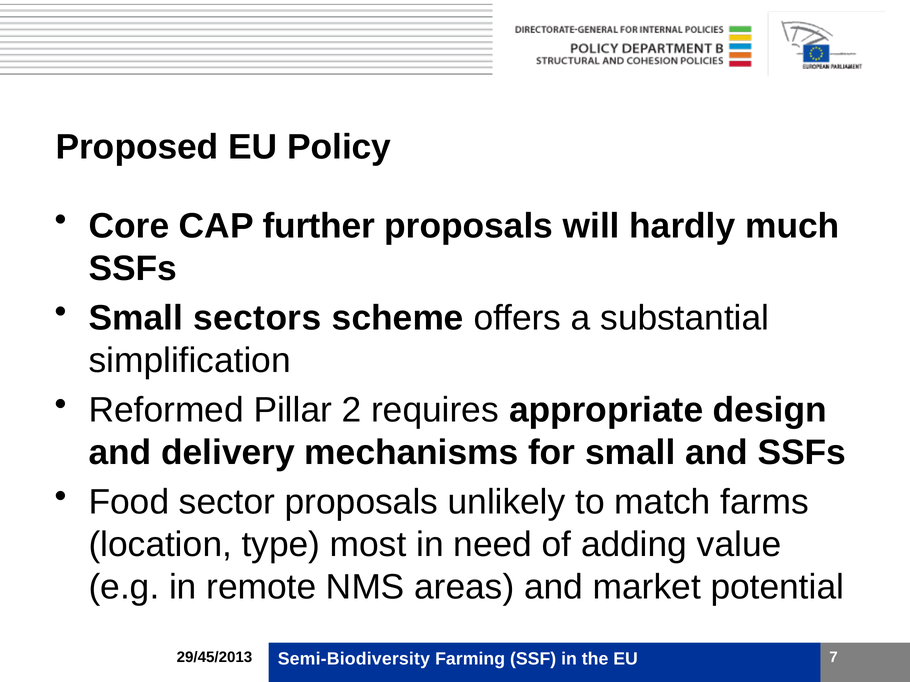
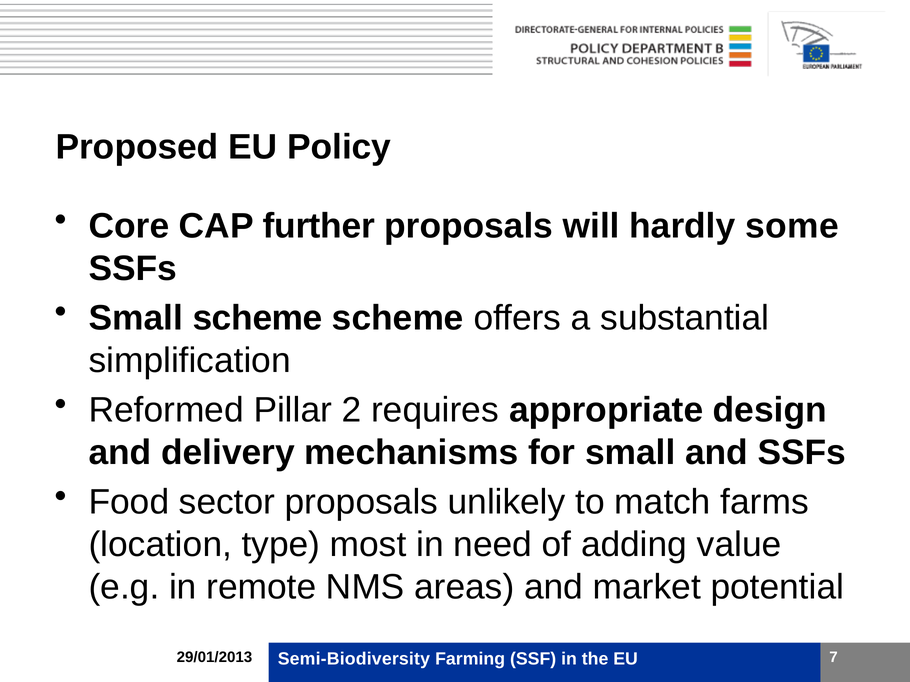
much: much -> some (792, 226)
Small sectors: sectors -> scheme (258, 318)
29/45/2013: 29/45/2013 -> 29/01/2013 (214, 658)
